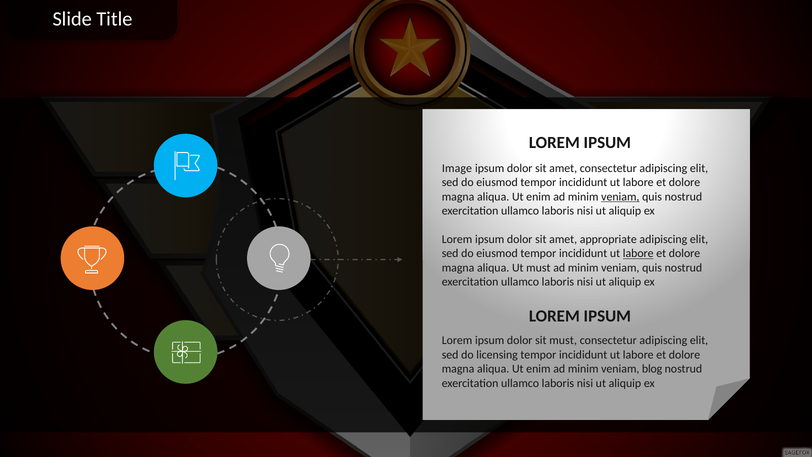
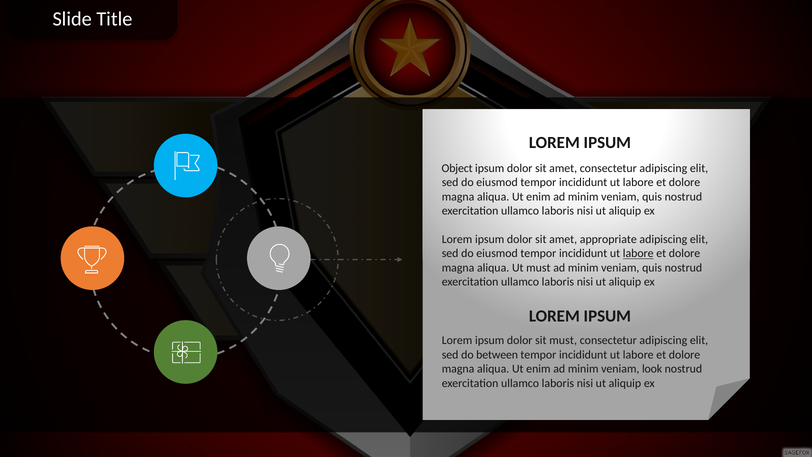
Image: Image -> Object (457, 168)
veniam underline: present -> none (620, 197)
licensing: licensing -> between (497, 355)
blog: blog -> look (652, 369)
